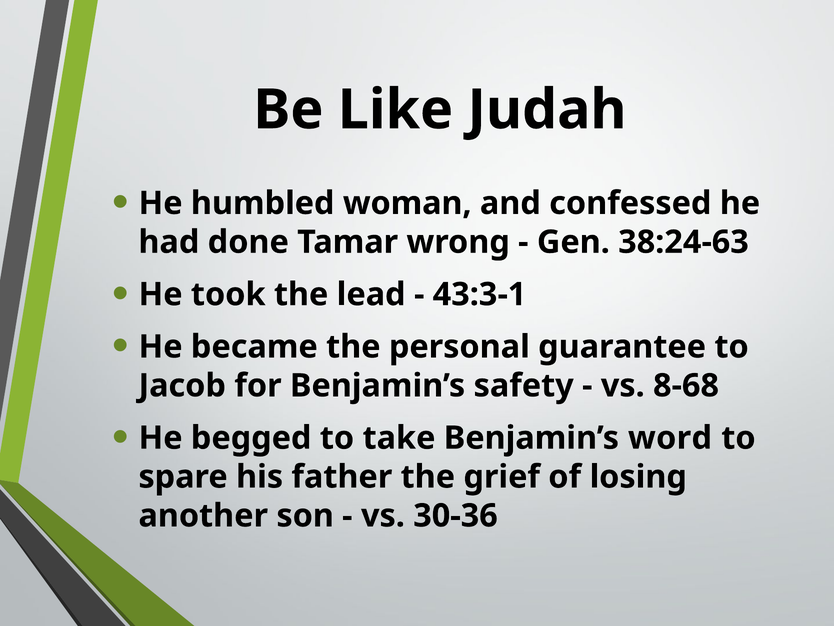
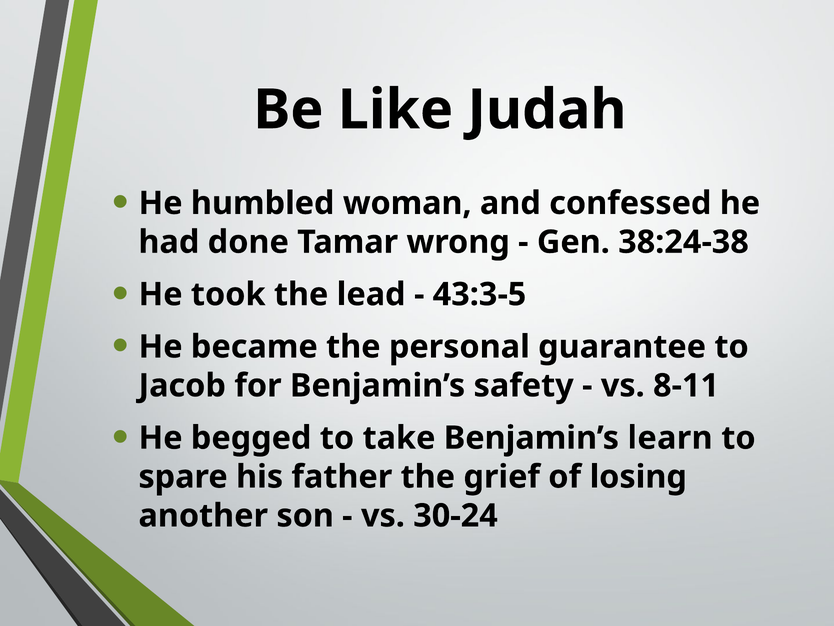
38:24-63: 38:24-63 -> 38:24-38 (683, 242)
43:3-1: 43:3-1 -> 43:3-5 (479, 294)
8-68: 8-68 -> 8-11 (686, 385)
word: word -> learn (670, 438)
30-36: 30-36 -> 30-24 (455, 515)
